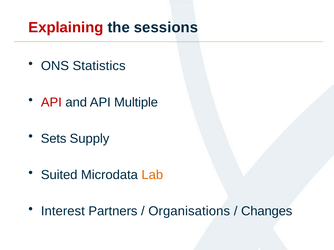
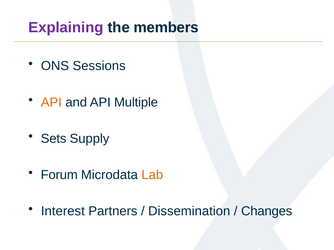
Explaining colour: red -> purple (66, 27)
sessions: sessions -> members (166, 27)
Statistics: Statistics -> Sessions (99, 66)
API colour: red -> orange (51, 102)
Suited: Suited -> Forum (59, 175)
Organisations: Organisations -> Dissemination (189, 212)
